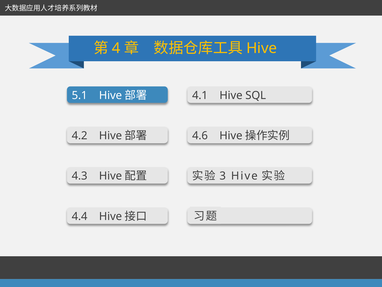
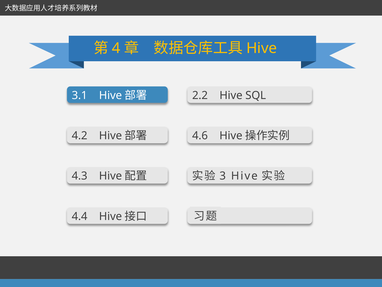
5.1: 5.1 -> 3.1 (80, 95)
4.1: 4.1 -> 2.2 (200, 95)
